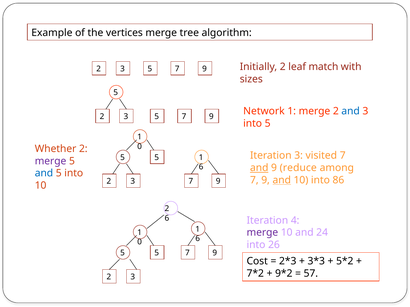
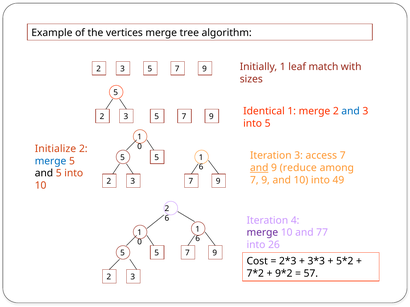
Initially 2: 2 -> 1 (283, 67)
Network: Network -> Identical (264, 111)
Whether: Whether -> Initialize (55, 149)
visited: visited -> access (321, 156)
merge colour: purple -> blue (51, 161)
and colour: blue -> black (44, 174)
and underline: present -> none (282, 180)
86: 86 -> 49 (338, 180)
24: 24 -> 77 (322, 233)
